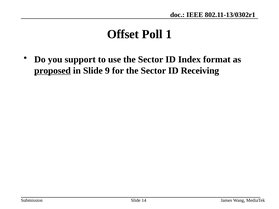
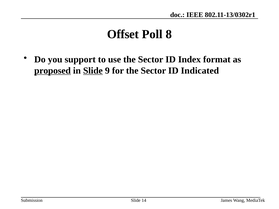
1: 1 -> 8 (169, 34)
Slide underline: none -> present (93, 71)
Receiving: Receiving -> Indicated (200, 71)
